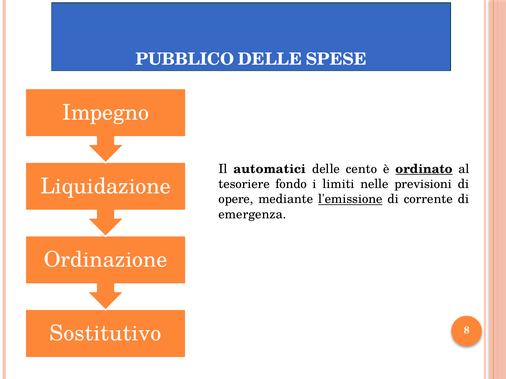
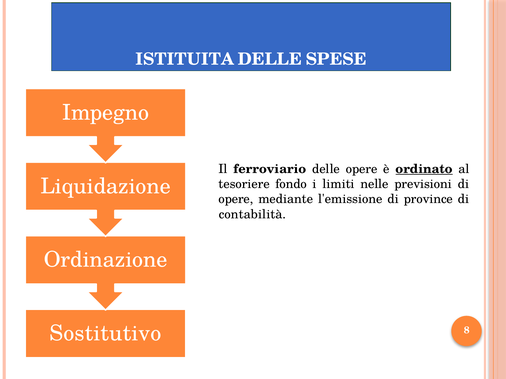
PUBBLICO: PUBBLICO -> ISTITUITA (185, 60)
automatici: automatici -> ferroviario (270, 169)
delle cento: cento -> opere (362, 169)
l'emissione underline: present -> none (350, 199)
corrente: corrente -> province (428, 199)
emergenza: emergenza -> contabilità (252, 215)
